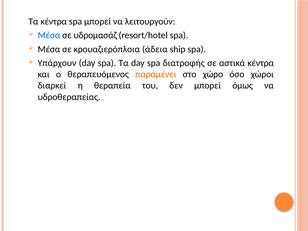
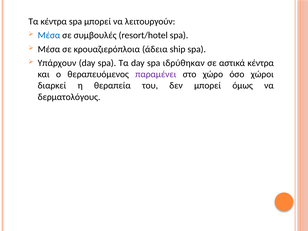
υδρομασάζ: υδρομασάζ -> συμβουλές (95, 35)
διατροφής: διατροφής -> ιδρύθηκαν (184, 63)
παραμένει colour: orange -> purple (156, 74)
υδροθεραπείας: υδροθεραπείας -> δερματολόγους (69, 97)
